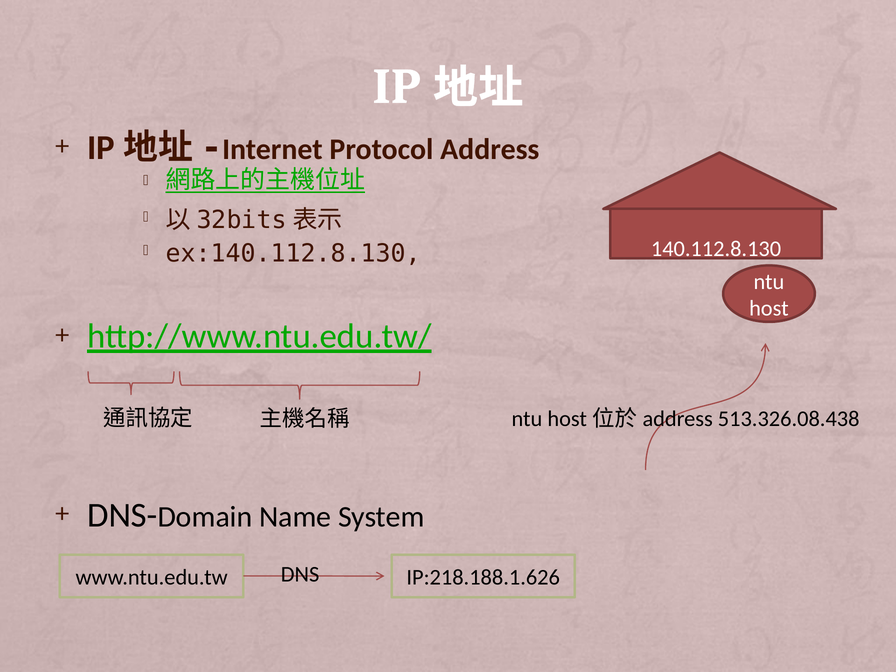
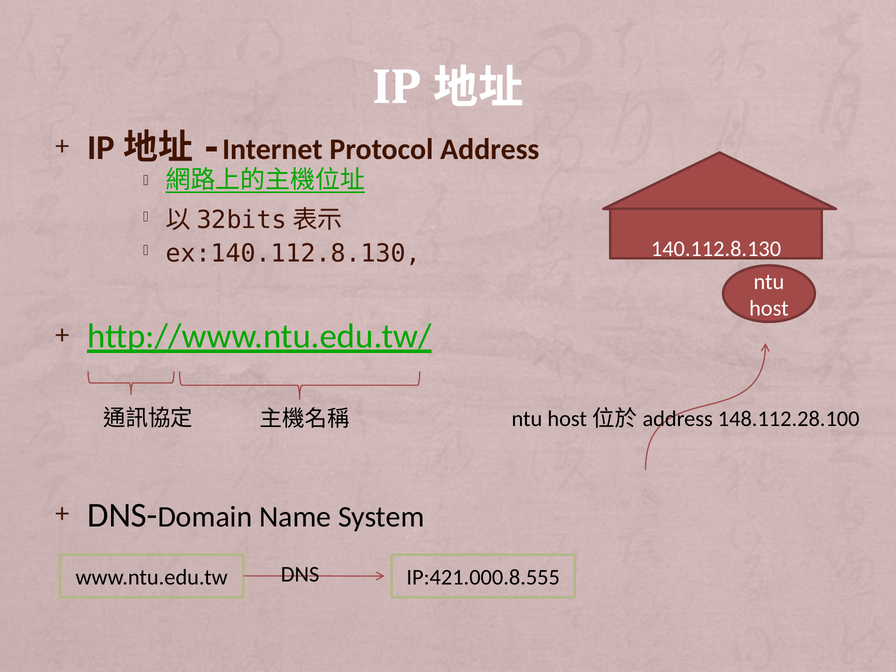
513.326.08.438: 513.326.08.438 -> 148.112.28.100 (789, 419)
IP:218.188.1.626: IP:218.188.1.626 -> IP:421.000.8.555 (483, 577)
